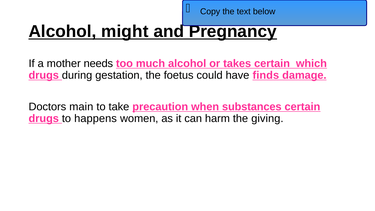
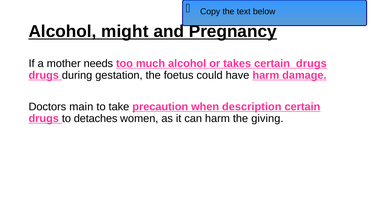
takes certain which: which -> drugs (311, 63)
have finds: finds -> harm (266, 75)
substances: substances -> description (252, 107)
happens: happens -> detaches (96, 118)
